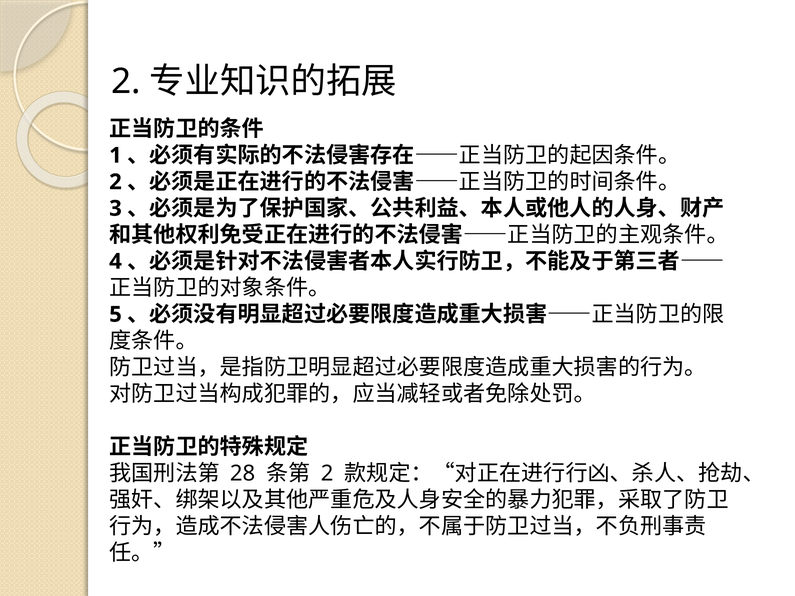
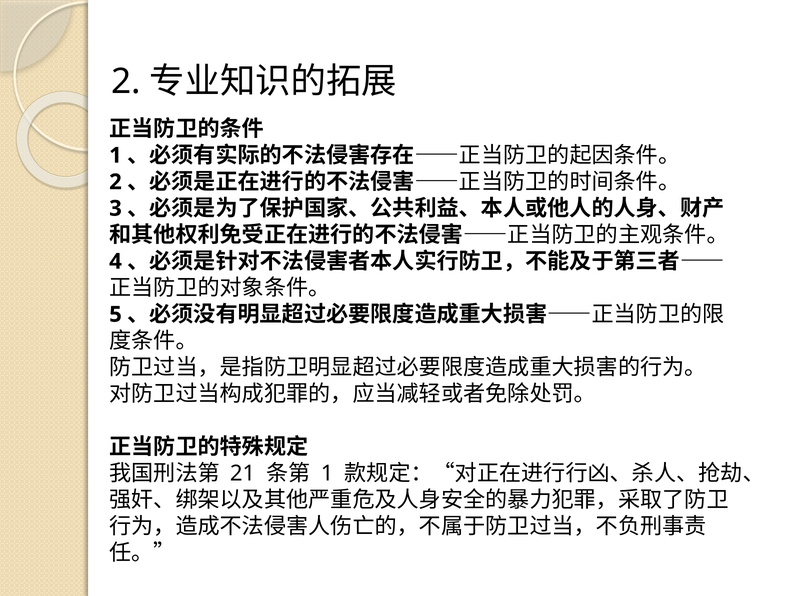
28: 28 -> 21 (243, 474)
2: 2 -> 1 (327, 474)
